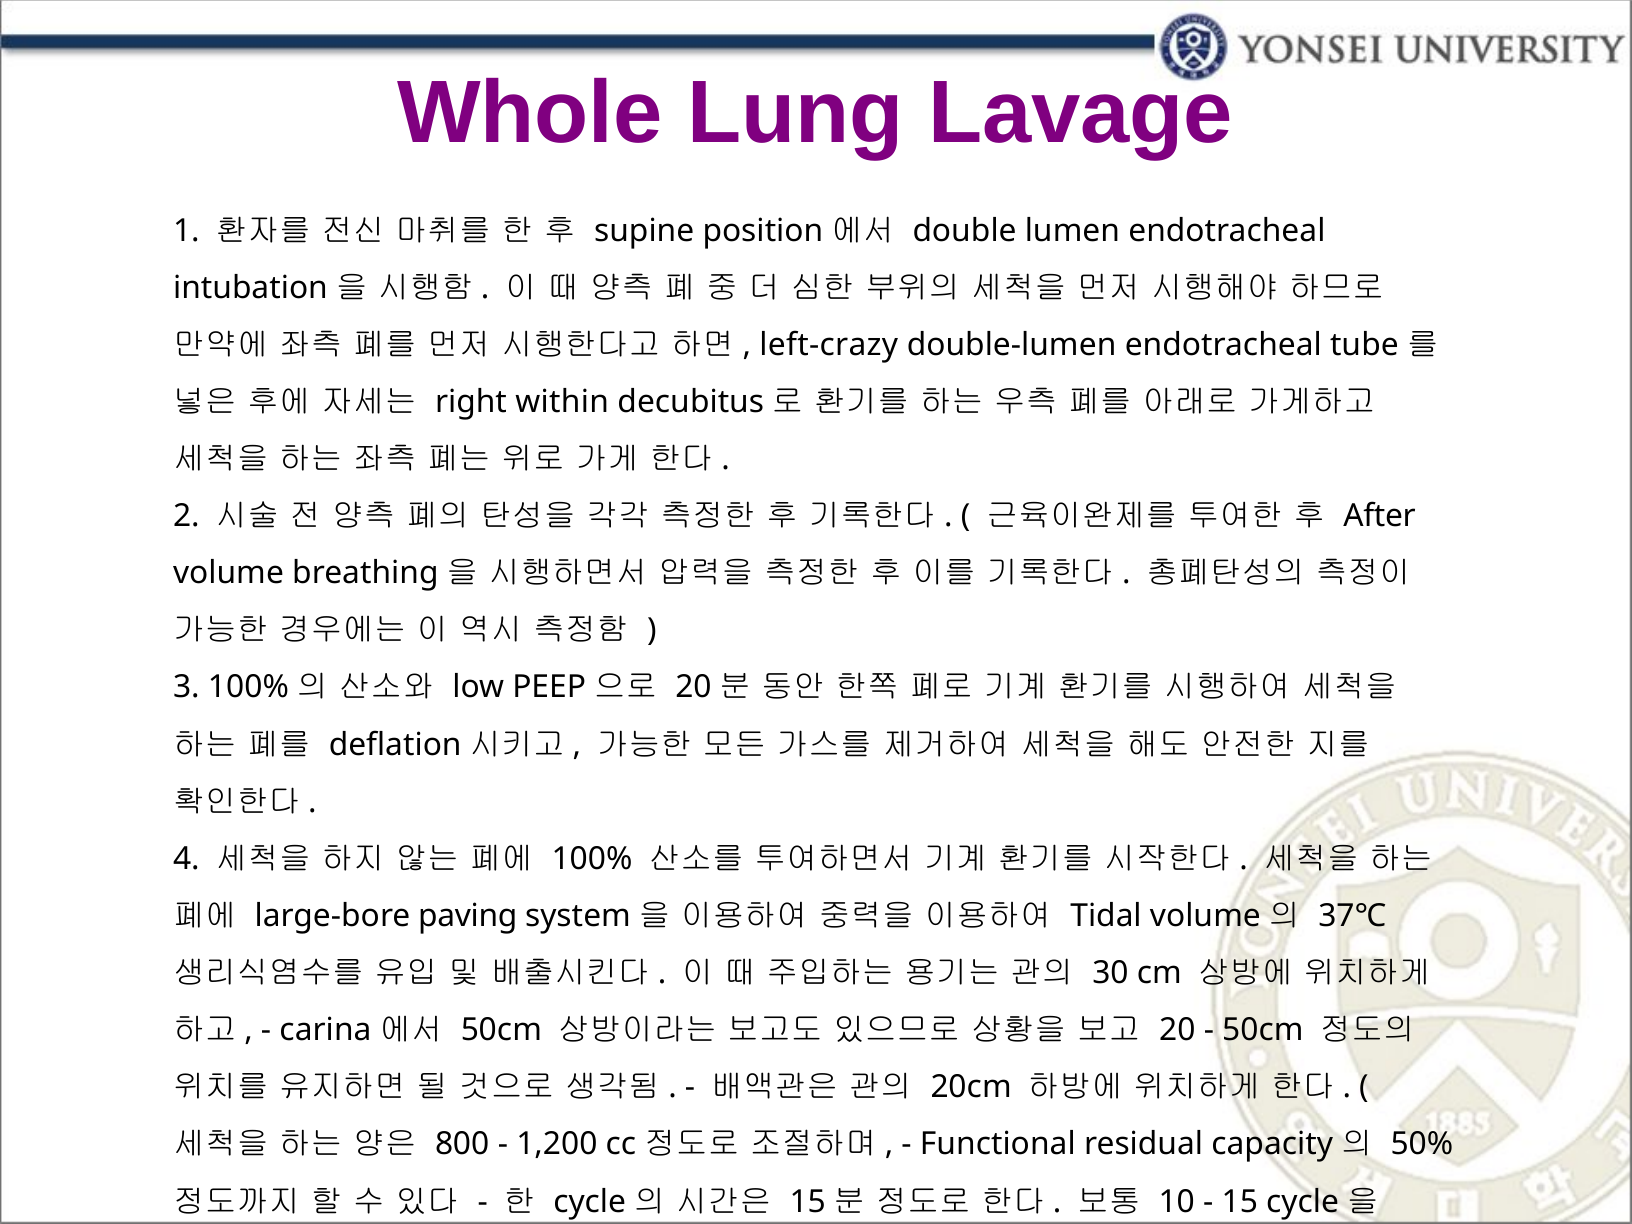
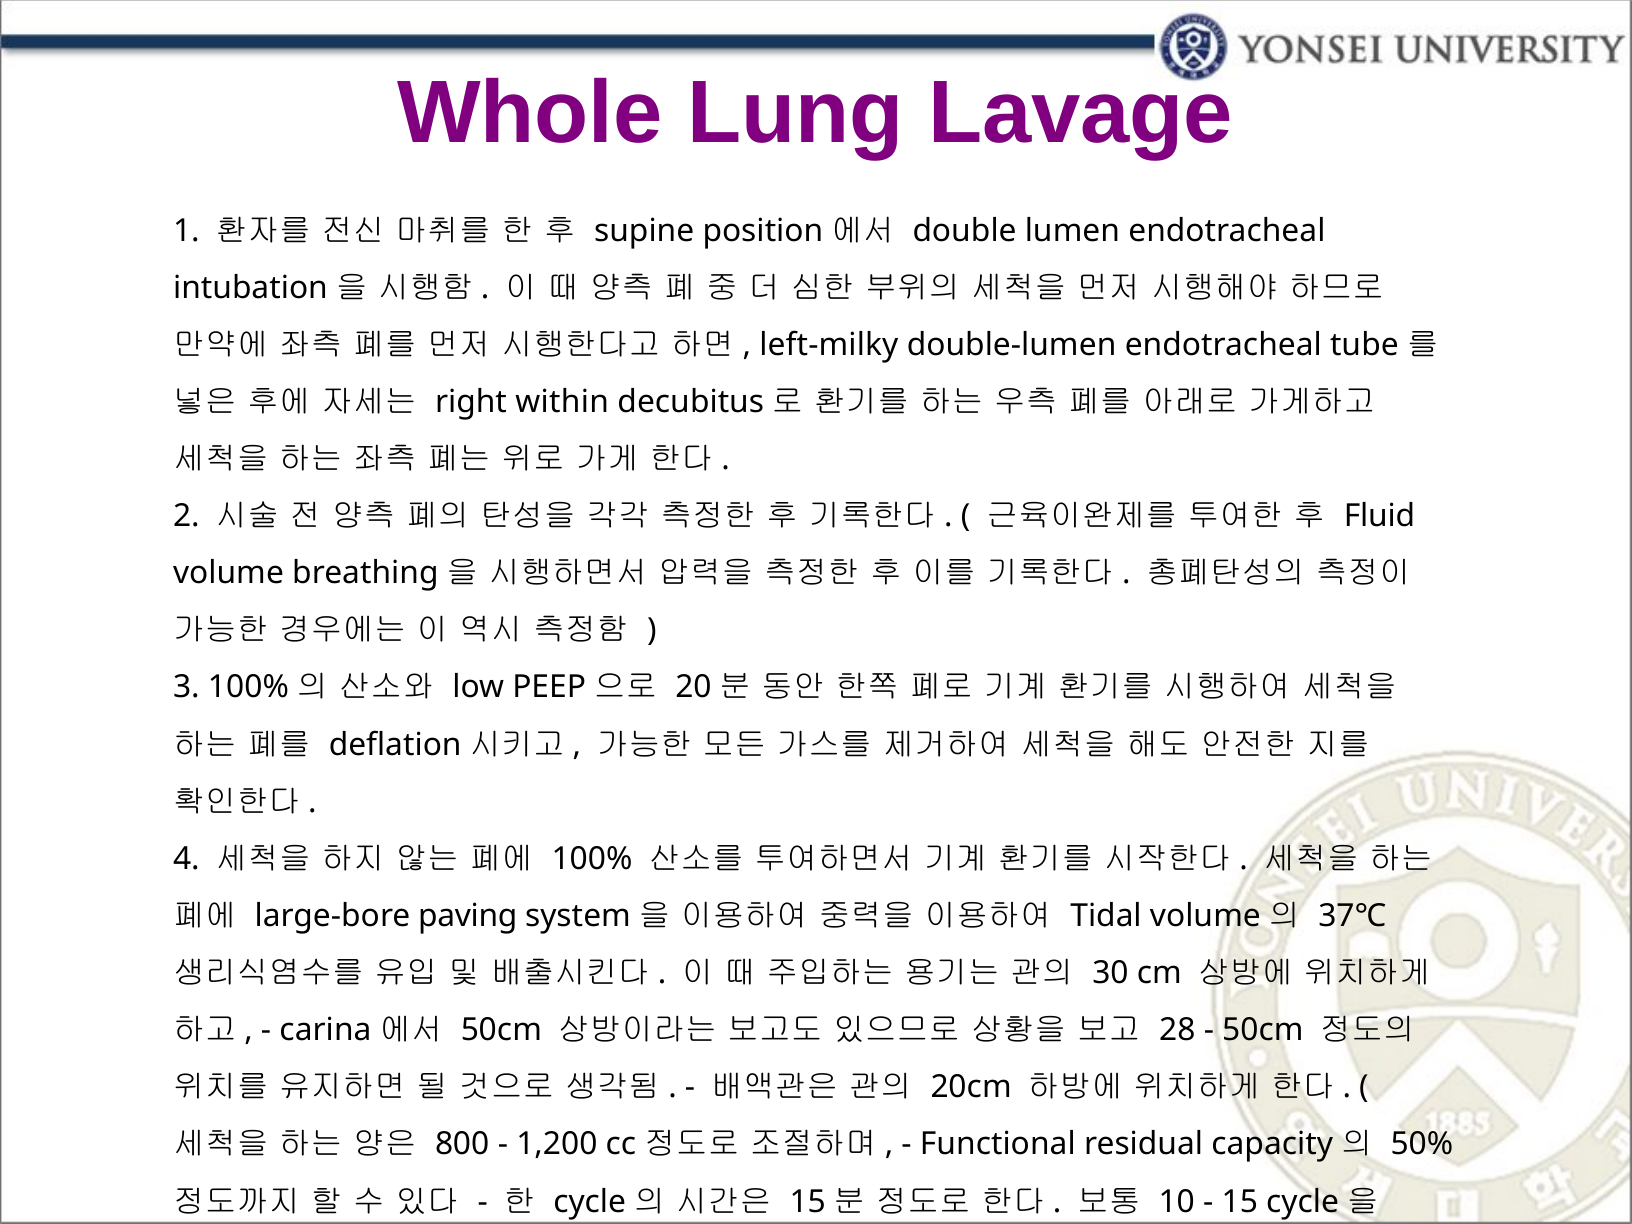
left-crazy: left-crazy -> left-milky (829, 345)
After: After -> Fluid (1379, 516)
20: 20 -> 28 (1177, 1030)
